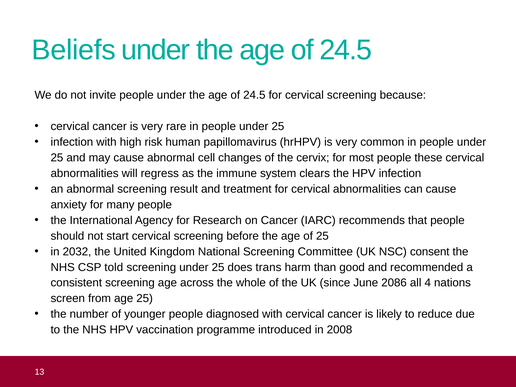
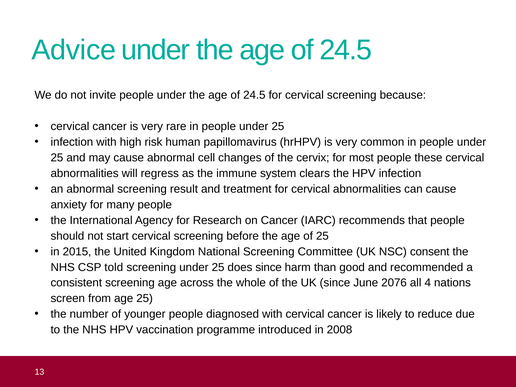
Beliefs: Beliefs -> Advice (74, 50)
2032: 2032 -> 2015 (77, 252)
does trans: trans -> since (269, 267)
2086: 2086 -> 2076 (394, 283)
